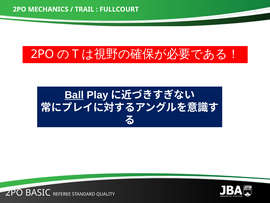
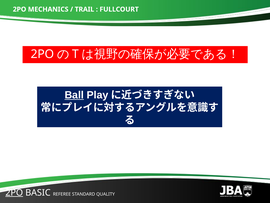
2PO underline: none -> present (14, 192)
